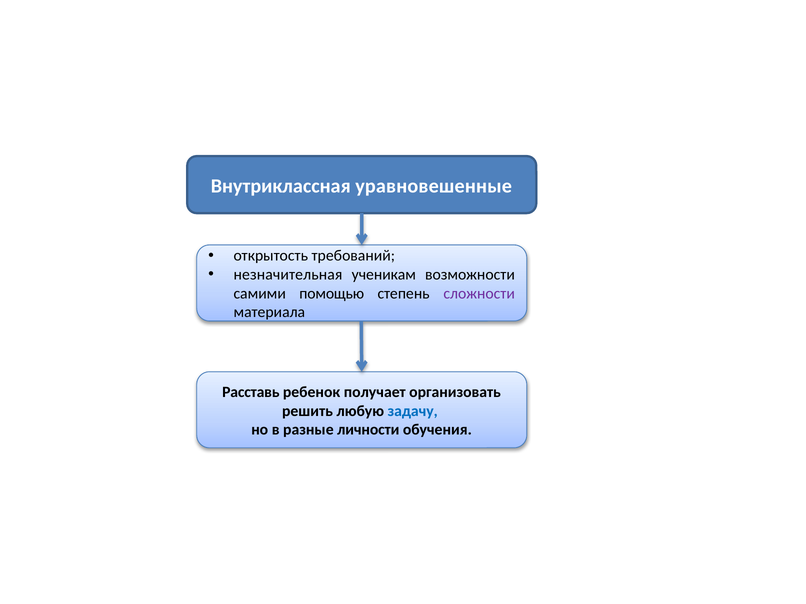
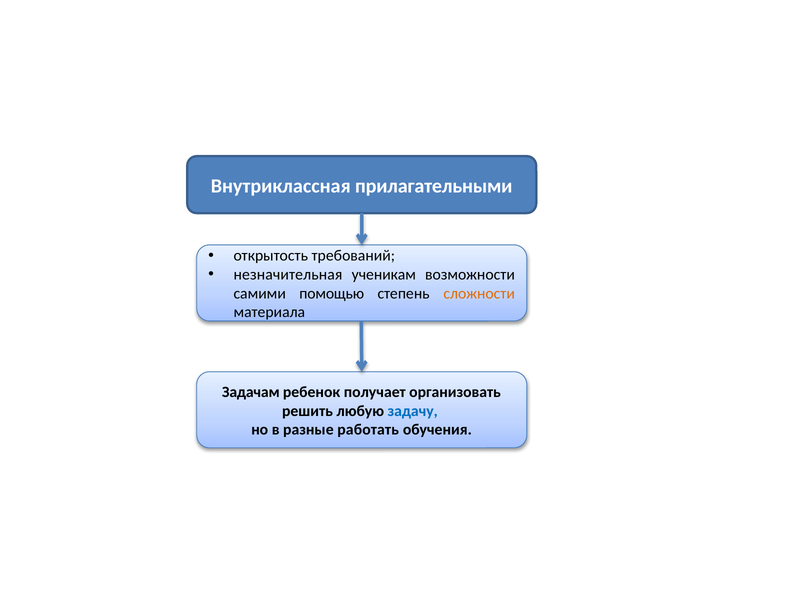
уравновешенные: уравновешенные -> прилагательными (434, 186)
сложности colour: purple -> orange (479, 294)
Расставь: Расставь -> Задачам (251, 392)
личности: личности -> работать (368, 430)
